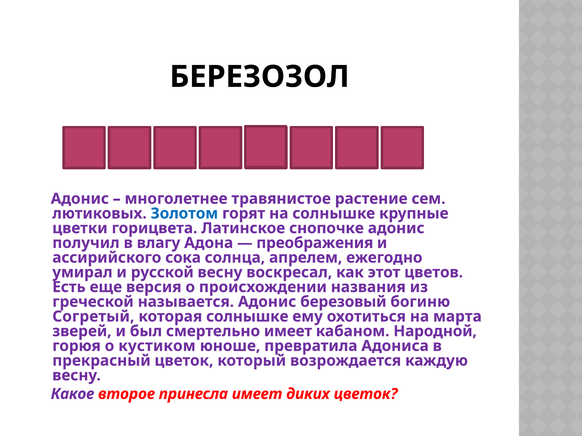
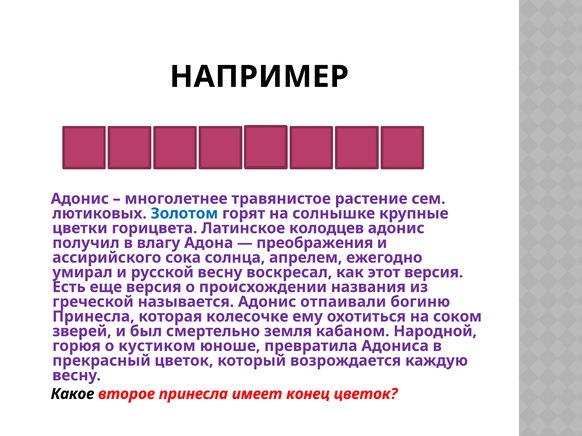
БЕРЕЗОЗОЛ: БЕРЕЗОЗОЛ -> НАПРИМЕР (259, 77)
снопочке: снопочке -> колодцев (327, 228)
этот цветов: цветов -> версия (434, 273)
березовый: березовый -> отпаивали (343, 302)
Согретый: Согретый -> Принесла (93, 317)
которая солнышке: солнышке -> колесочке (247, 317)
марта: марта -> соком (457, 317)
смертельно имеет: имеет -> земля (288, 332)
Какое colour: purple -> black (72, 394)
диких: диких -> конец (308, 394)
